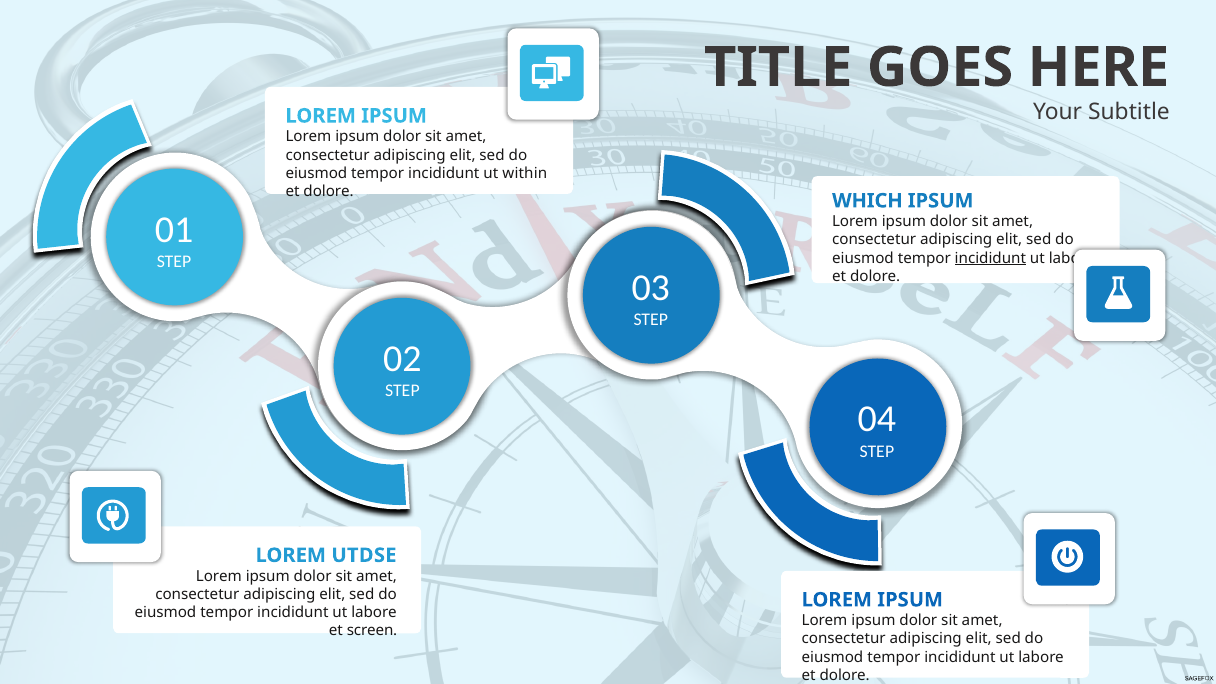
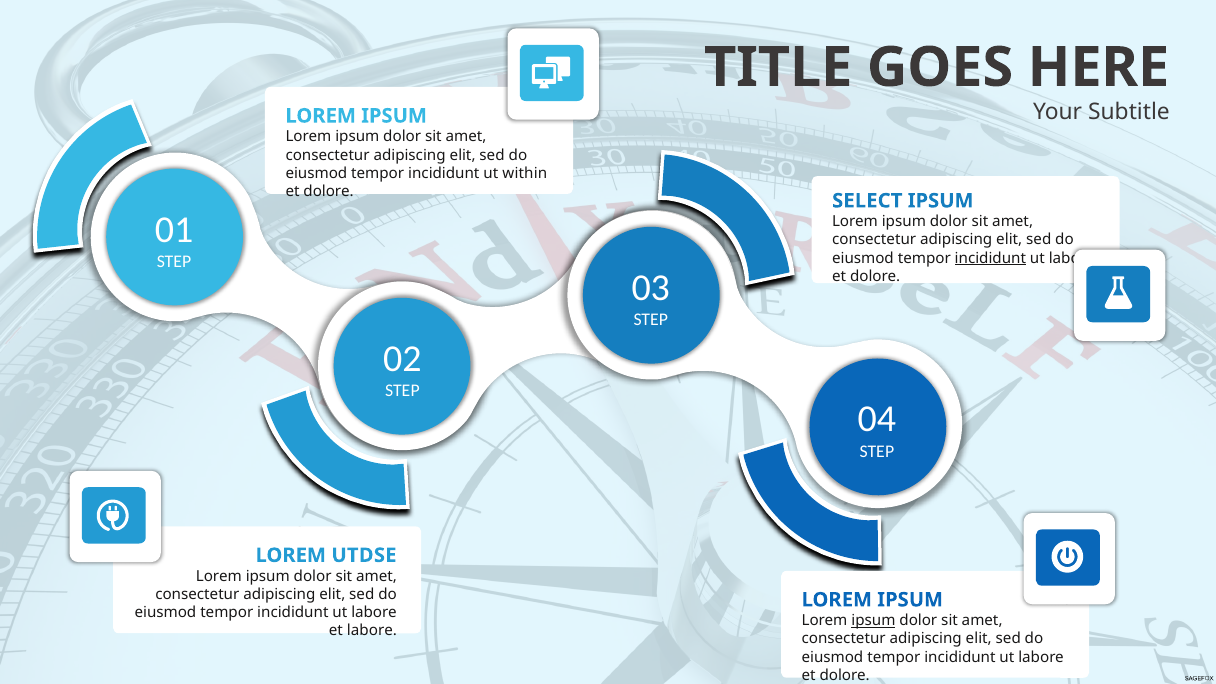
WHICH: WHICH -> SELECT (867, 201)
ipsum underline: none -> present (873, 621)
et screen: screen -> labore (372, 631)
